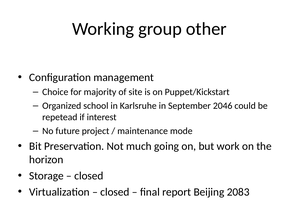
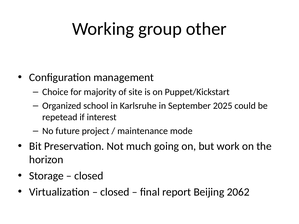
2046: 2046 -> 2025 (223, 106)
2083: 2083 -> 2062 (238, 192)
